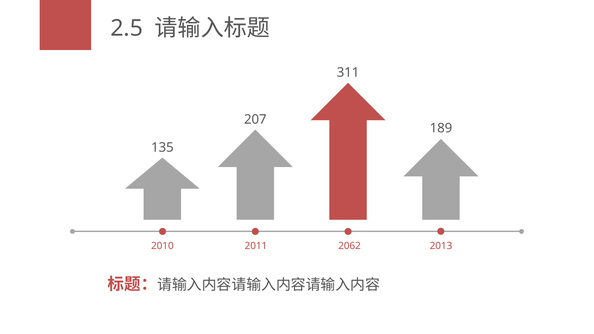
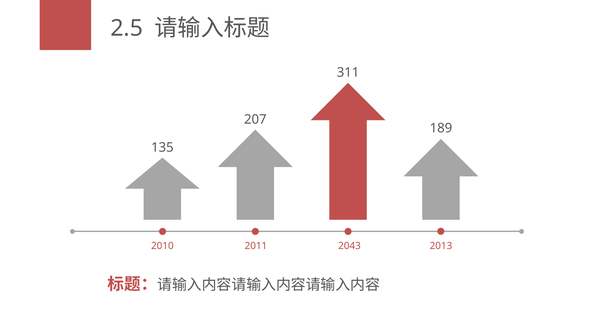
2062: 2062 -> 2043 (350, 246)
